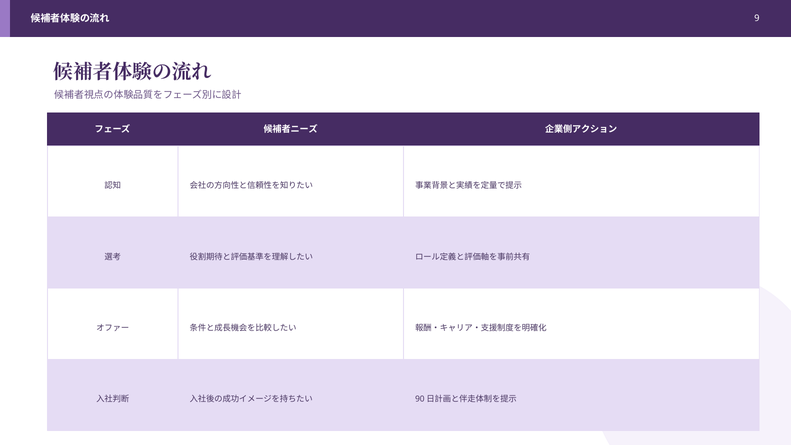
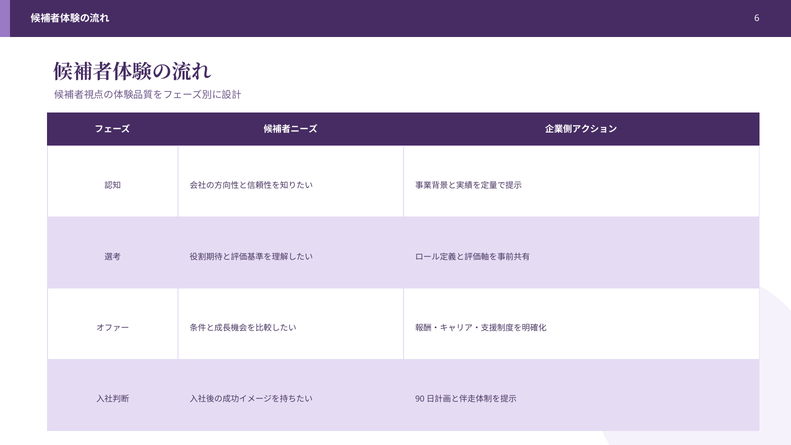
9: 9 -> 6 (757, 18)
